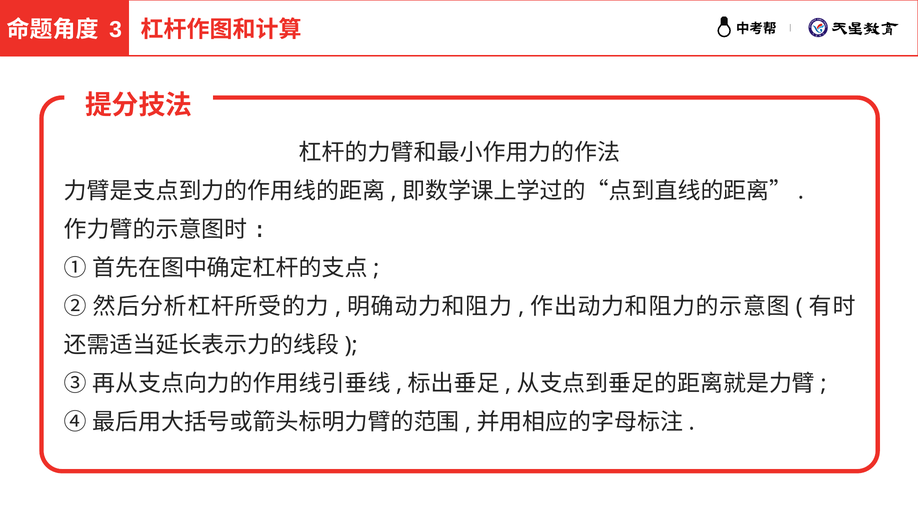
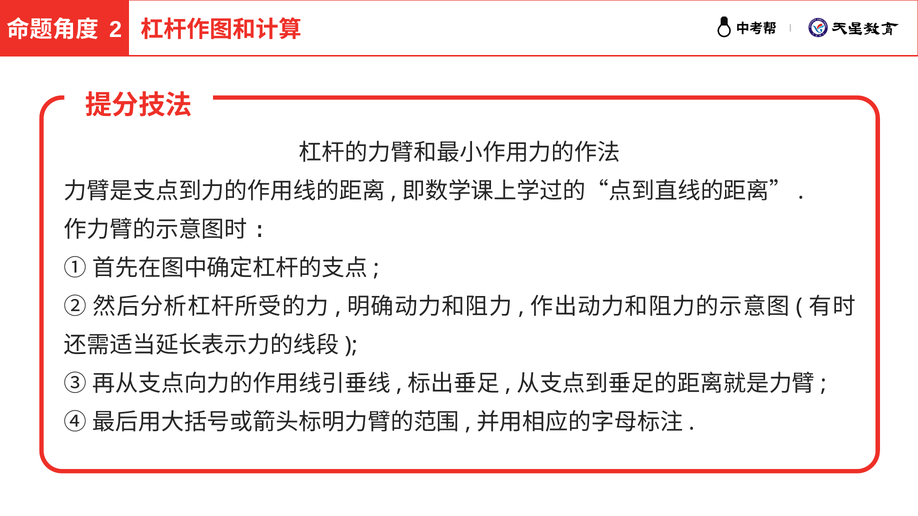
3: 3 -> 2 (116, 30)
